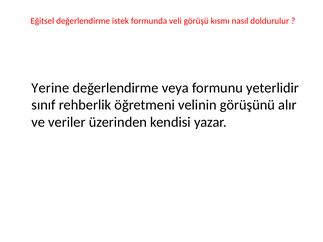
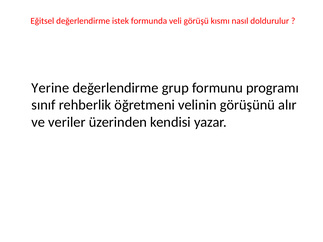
veya: veya -> grup (175, 88)
yeterlidir: yeterlidir -> programı (273, 88)
